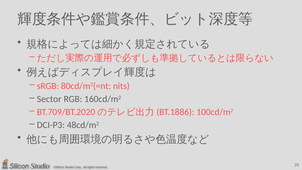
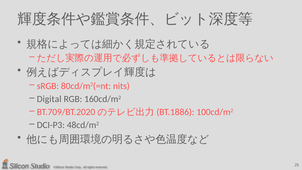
Sector: Sector -> Digital (49, 99)
